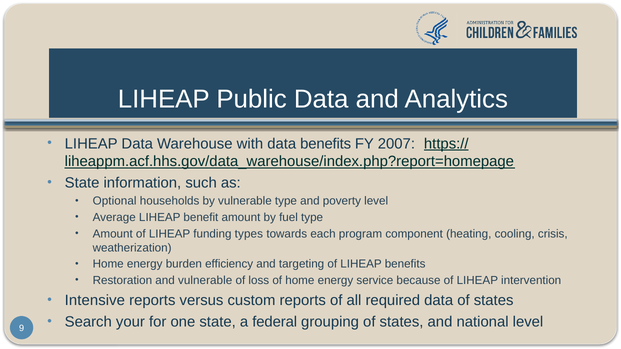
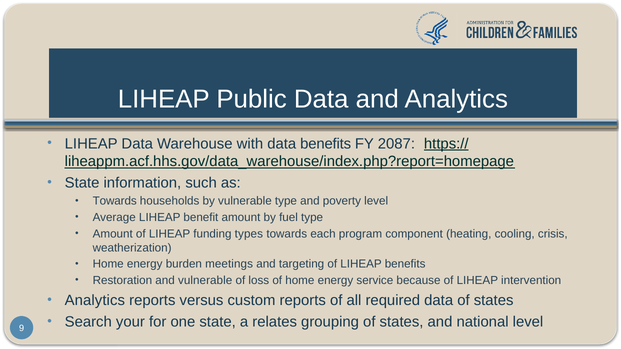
2007: 2007 -> 2087 (396, 144)
Optional: Optional -> Towards (115, 201)
efficiency: efficiency -> meetings (229, 264)
Intensive: Intensive -> Analytics (95, 301)
federal: federal -> relates (275, 322)
